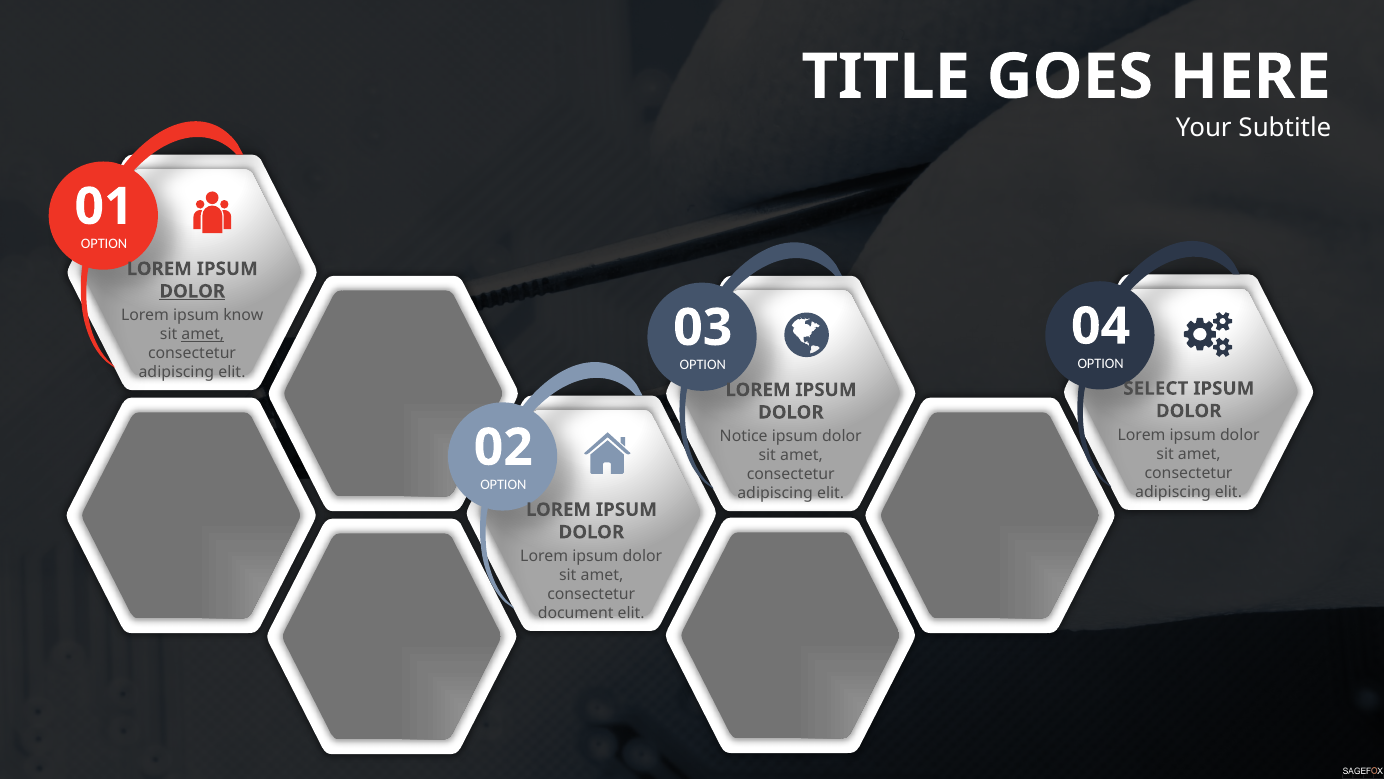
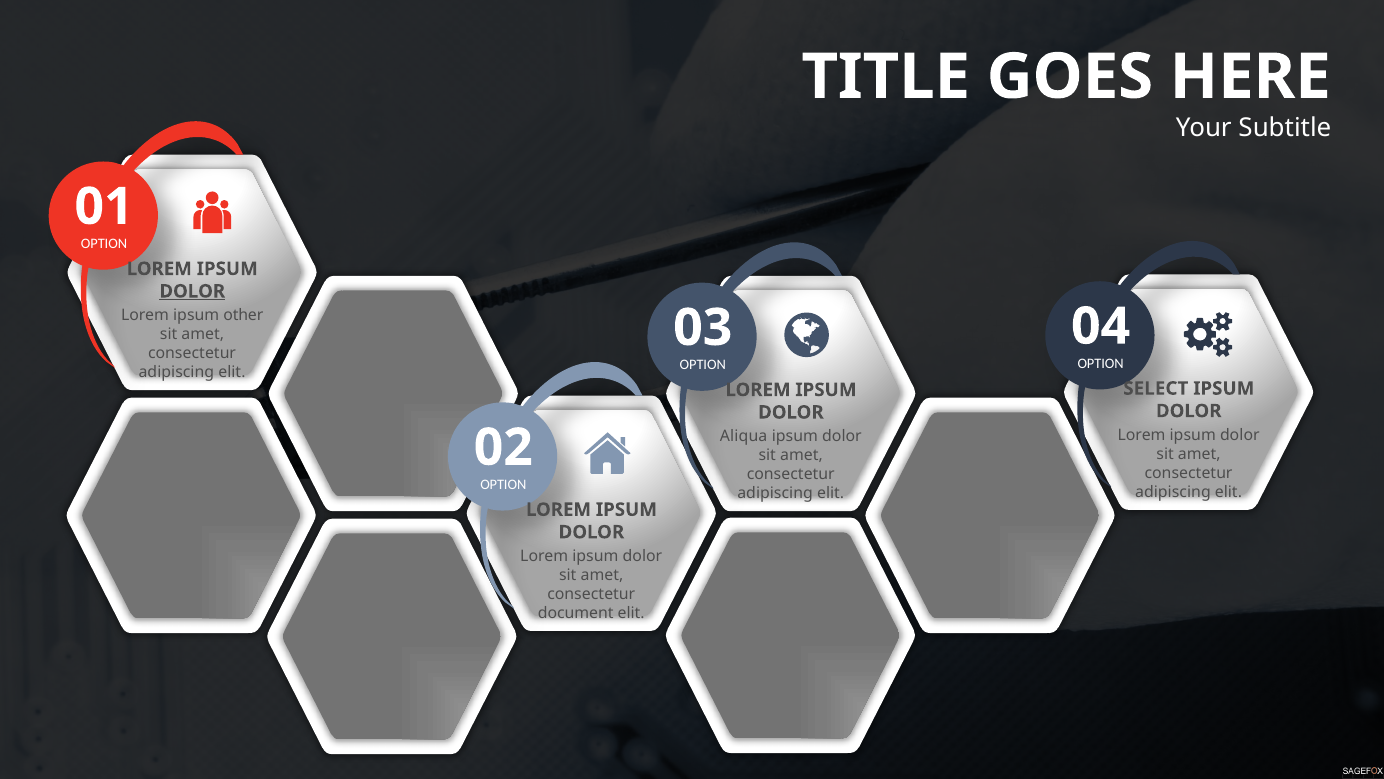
know: know -> other (243, 315)
amet underline: present -> none (203, 334)
Notice: Notice -> Aliqua (744, 436)
